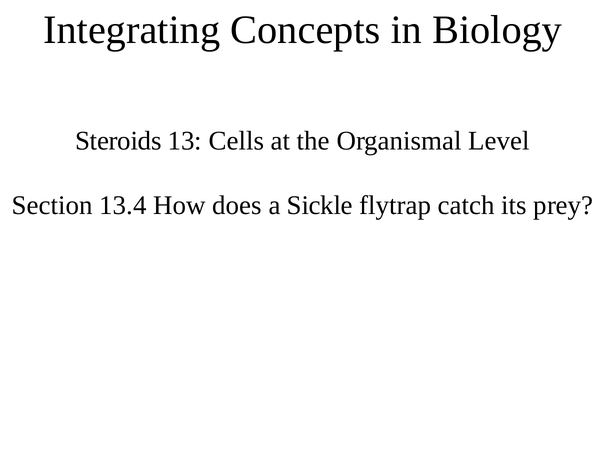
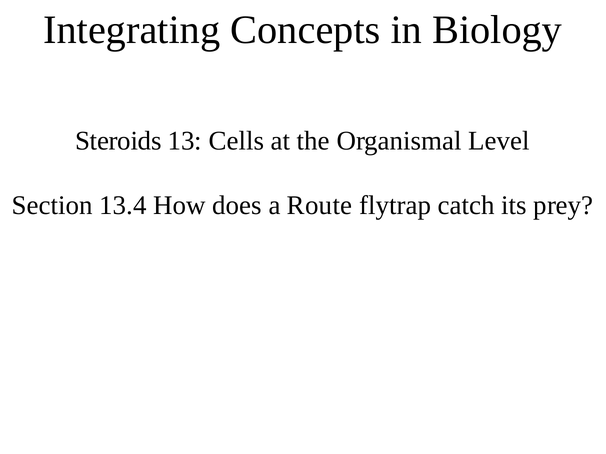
Sickle: Sickle -> Route (320, 206)
